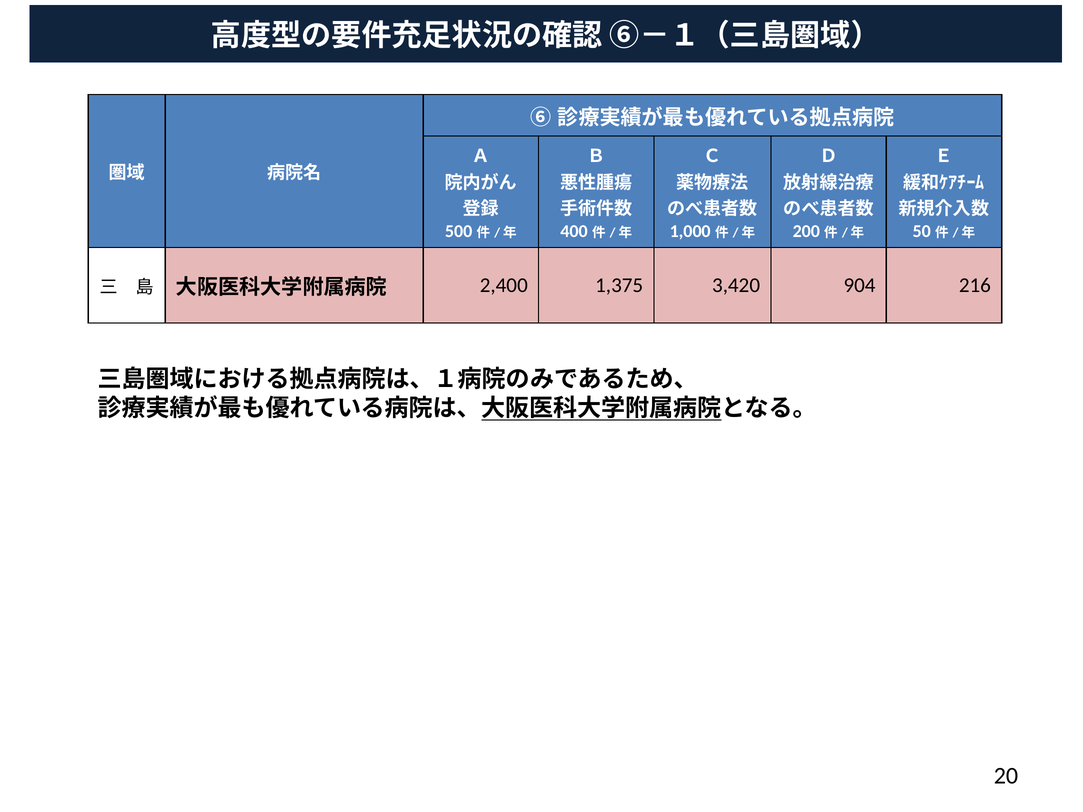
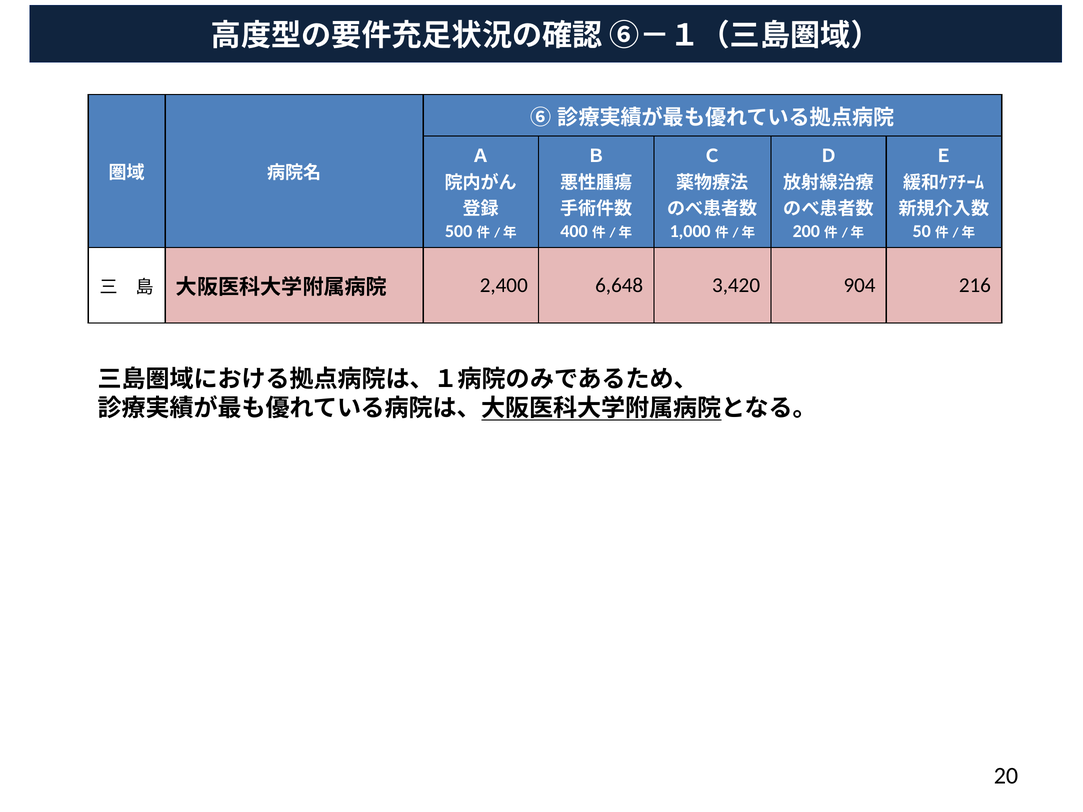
1,375: 1,375 -> 6,648 (619, 286)
